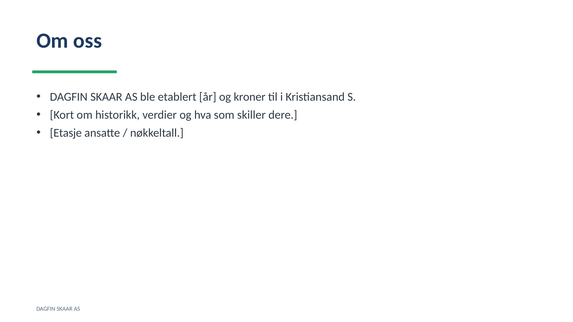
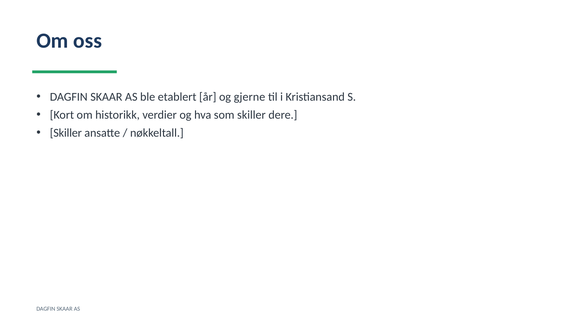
kroner: kroner -> gjerne (250, 97)
Etasje: Etasje -> Skiller (66, 133)
